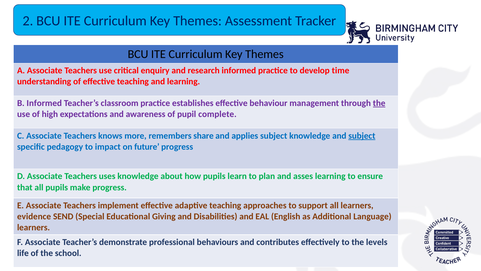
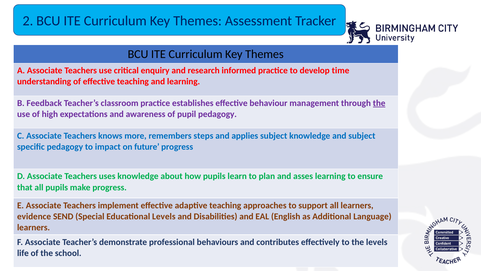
B Informed: Informed -> Feedback (44, 103)
pupil complete: complete -> pedagogy (217, 114)
share: share -> steps (203, 135)
subject underline: present -> none (362, 135)
Educational Giving: Giving -> Levels (164, 216)
